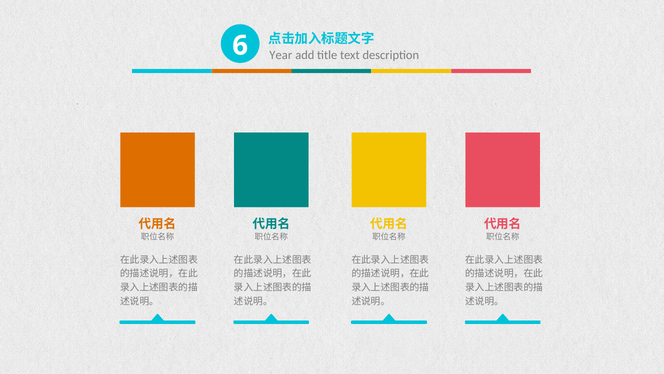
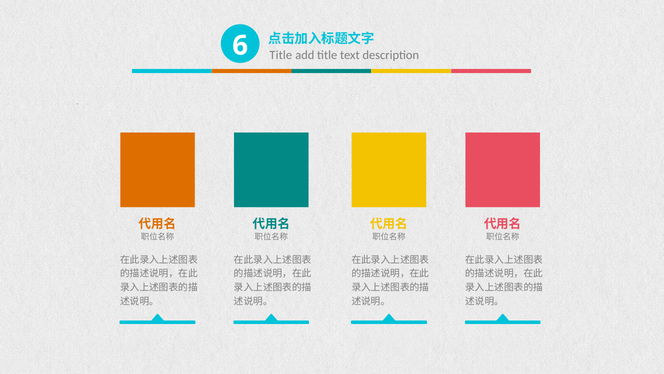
Year: Year -> Title (281, 55)
